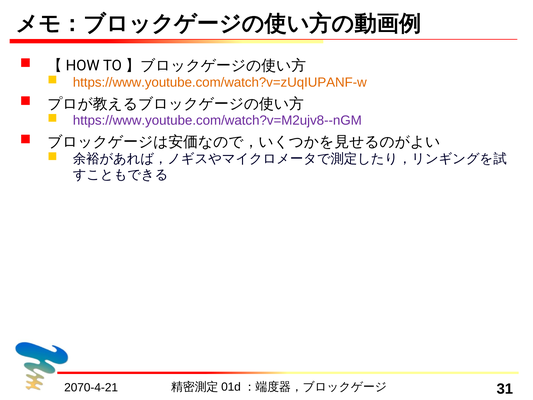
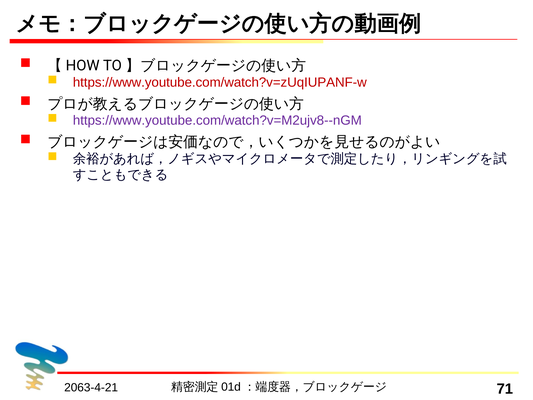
https://www.youtube.com/watch?v=zUqIUPANF-w colour: orange -> red (220, 82)
2070-4-21: 2070-4-21 -> 2063-4-21 (91, 387)
31: 31 -> 71 (505, 389)
